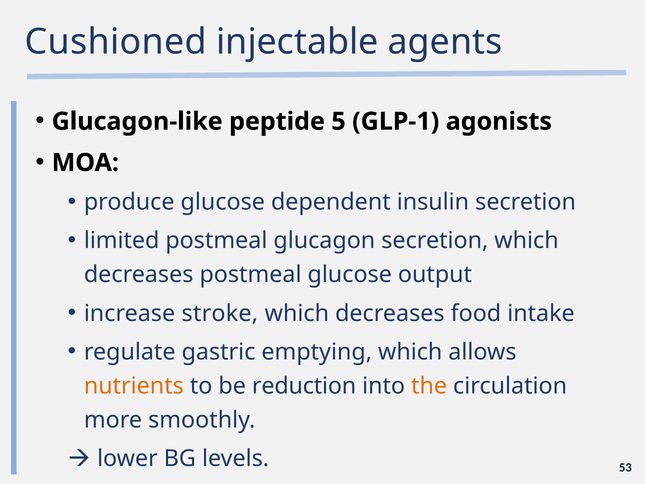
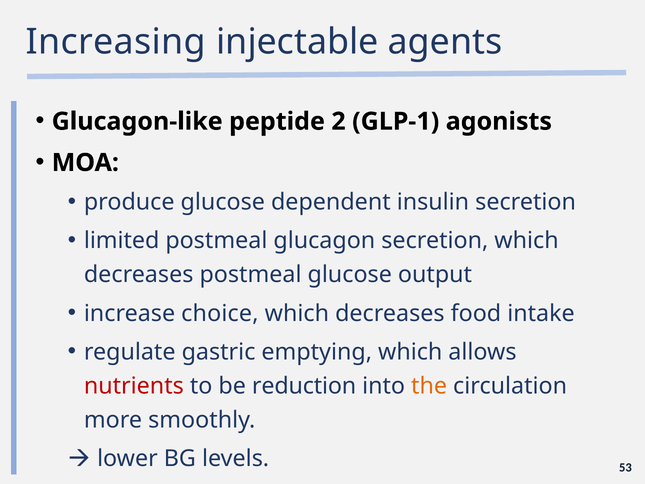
Cushioned: Cushioned -> Increasing (116, 42)
5: 5 -> 2 (339, 121)
stroke: stroke -> choice (220, 313)
nutrients colour: orange -> red (134, 386)
